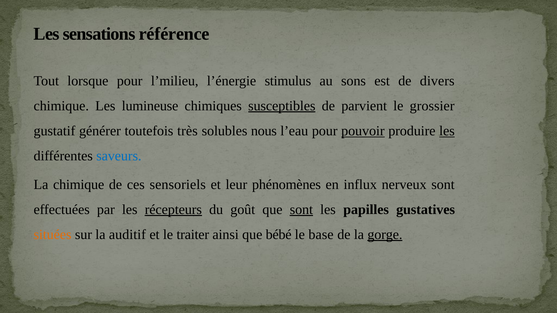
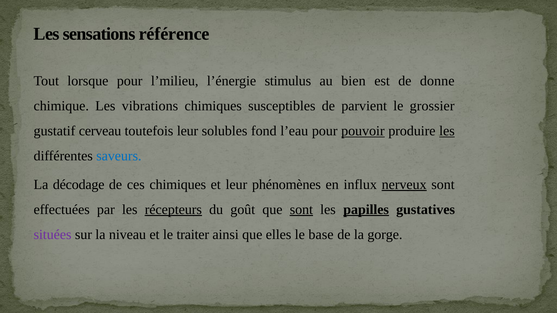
sons: sons -> bien (353, 81)
divers: divers -> donne (437, 81)
lumineuse: lumineuse -> vibrations (150, 106)
susceptibles underline: present -> none (282, 106)
générer: générer -> cerveau (100, 131)
toutefois très: très -> leur (188, 131)
nous: nous -> fond (264, 131)
La chimique: chimique -> décodage (79, 185)
ces sensoriels: sensoriels -> chimiques (178, 185)
nerveux underline: none -> present (404, 185)
papilles underline: none -> present (366, 210)
situées colour: orange -> purple (53, 235)
auditif: auditif -> niveau (128, 235)
bébé: bébé -> elles (279, 235)
gorge underline: present -> none (385, 235)
